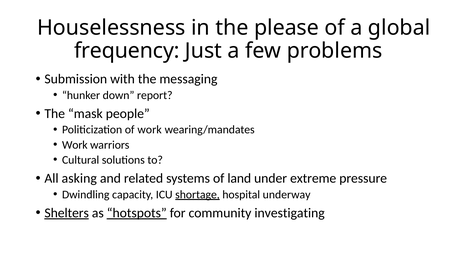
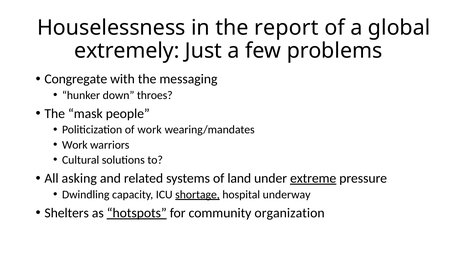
please: please -> report (286, 28)
frequency: frequency -> extremely (127, 51)
Submission: Submission -> Congregate (76, 79)
report: report -> throes (155, 95)
extreme underline: none -> present (313, 179)
Shelters underline: present -> none (67, 213)
investigating: investigating -> organization (290, 213)
